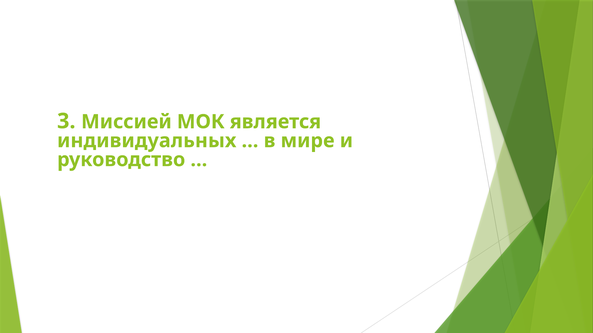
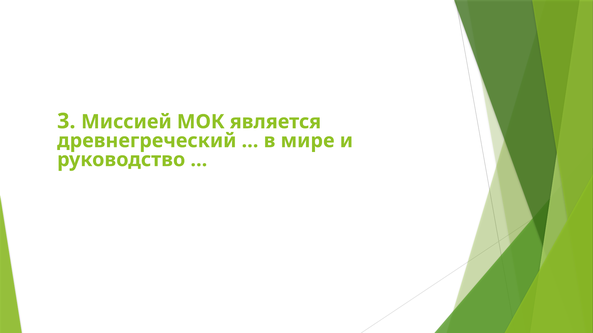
индивидуальных: индивидуальных -> древнегреческий (147, 141)
